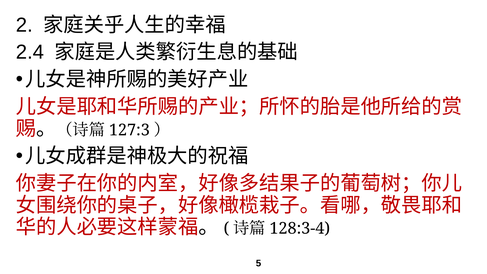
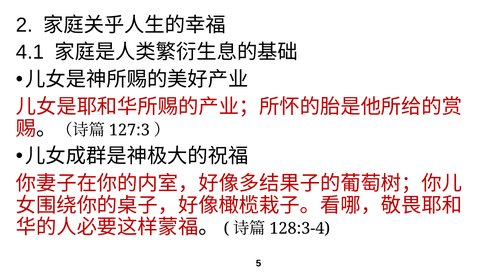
2.4: 2.4 -> 4.1 (30, 52)
